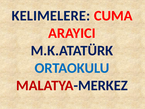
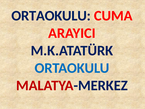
KELIMELERE: KELIMELERE -> ORTAOKULU (51, 16)
